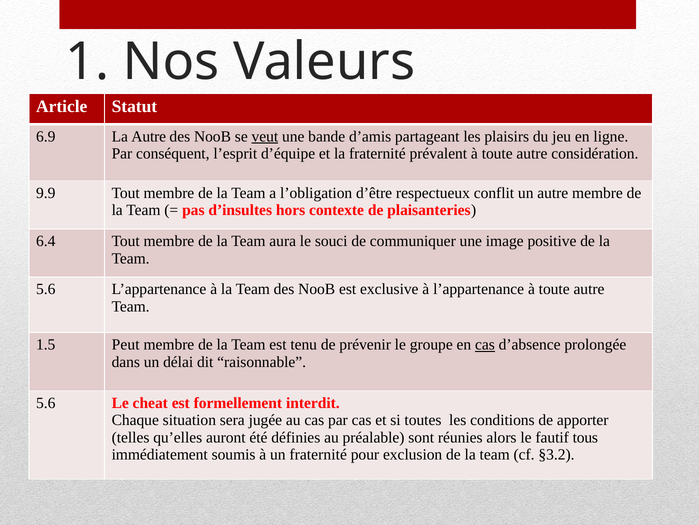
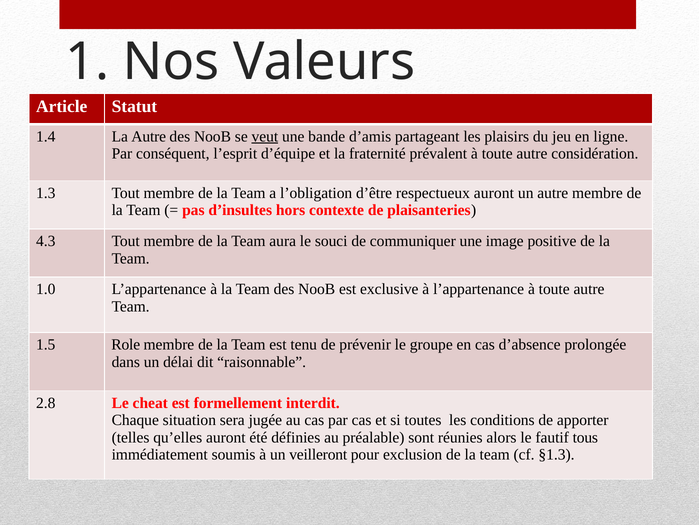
6.9: 6.9 -> 1.4 (46, 136)
9.9: 9.9 -> 1.3 (46, 193)
respectueux conflit: conflit -> auront (494, 193)
6.4: 6.4 -> 4.3 (46, 241)
5.6: 5.6 -> 1.0 (46, 289)
Peut: Peut -> Role (126, 344)
cas underline: present -> none (485, 344)
5.6: 5.6 -> 2.8 (46, 402)
un fraternité: fraternité -> veilleront (318, 454)
§3.2: §3.2 -> §1.3 (557, 454)
